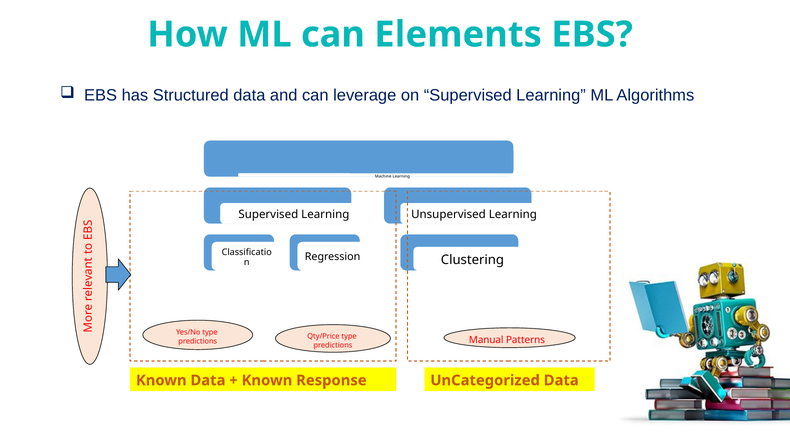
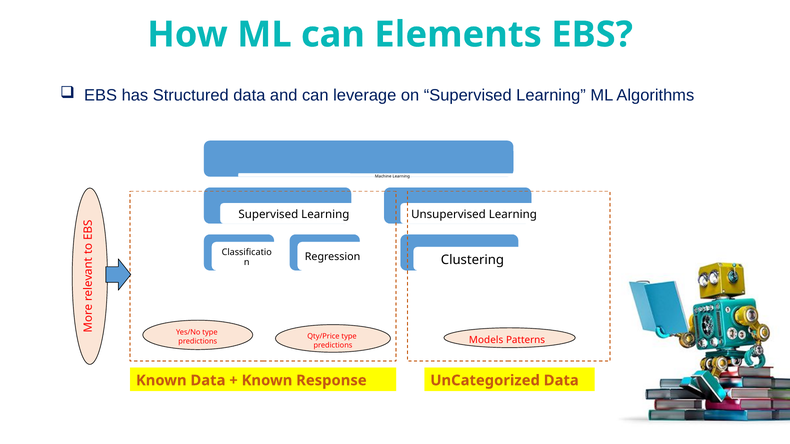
Manual: Manual -> Models (486, 341)
